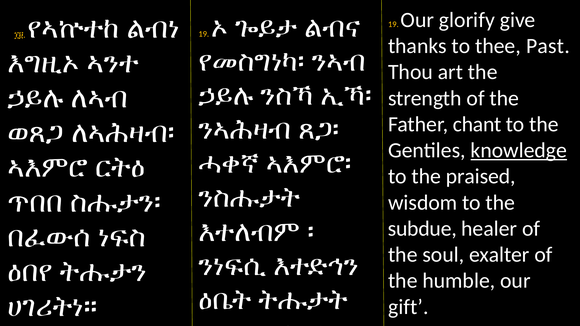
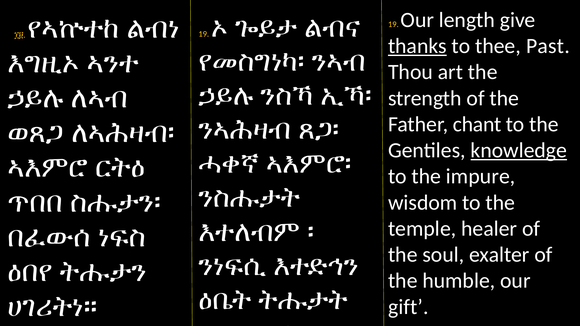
glorify: glorify -> length (467, 20)
thanks underline: none -> present (417, 46)
praised: praised -> impure (481, 177)
subdue: subdue -> temple (422, 229)
